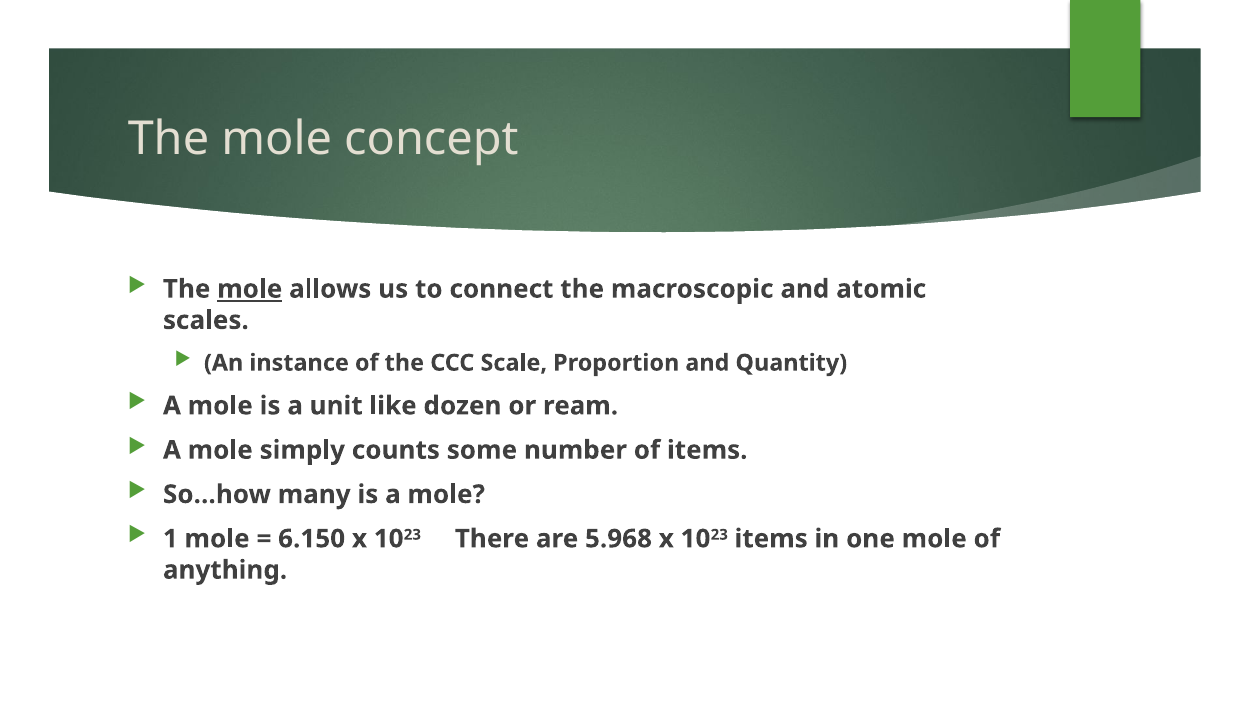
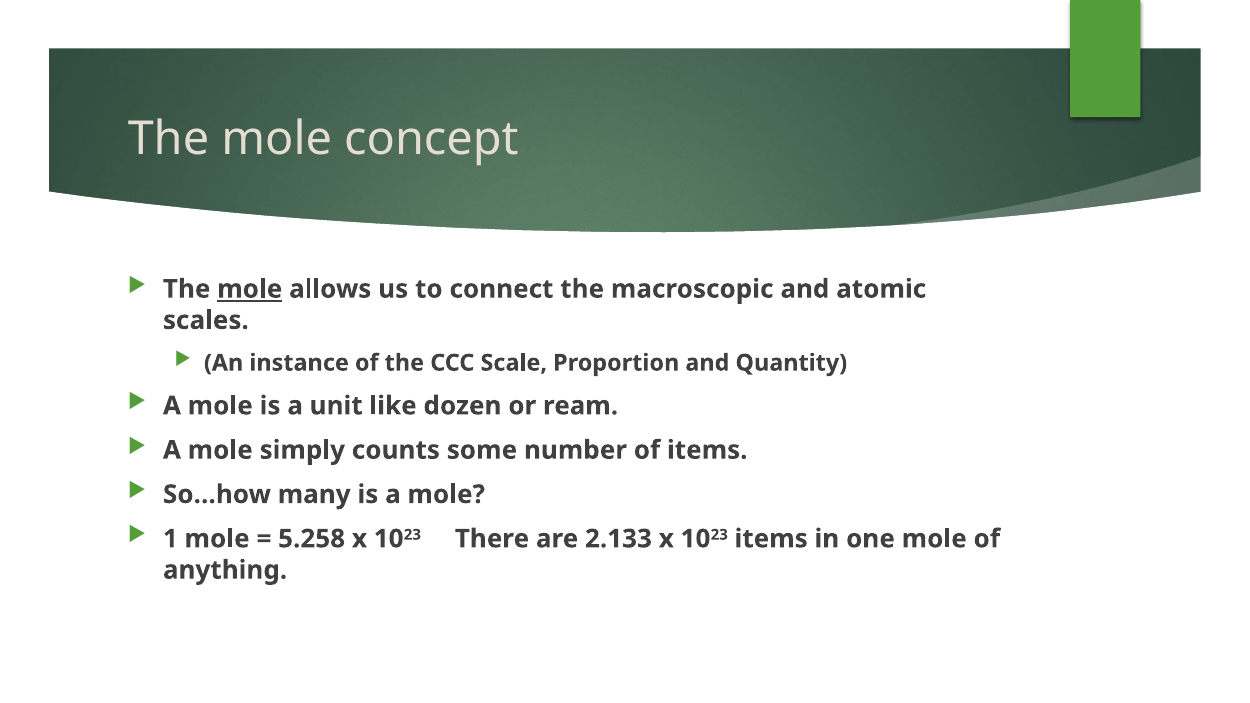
6.150: 6.150 -> 5.258 (312, 539)
5.968: 5.968 -> 2.133 (618, 539)
